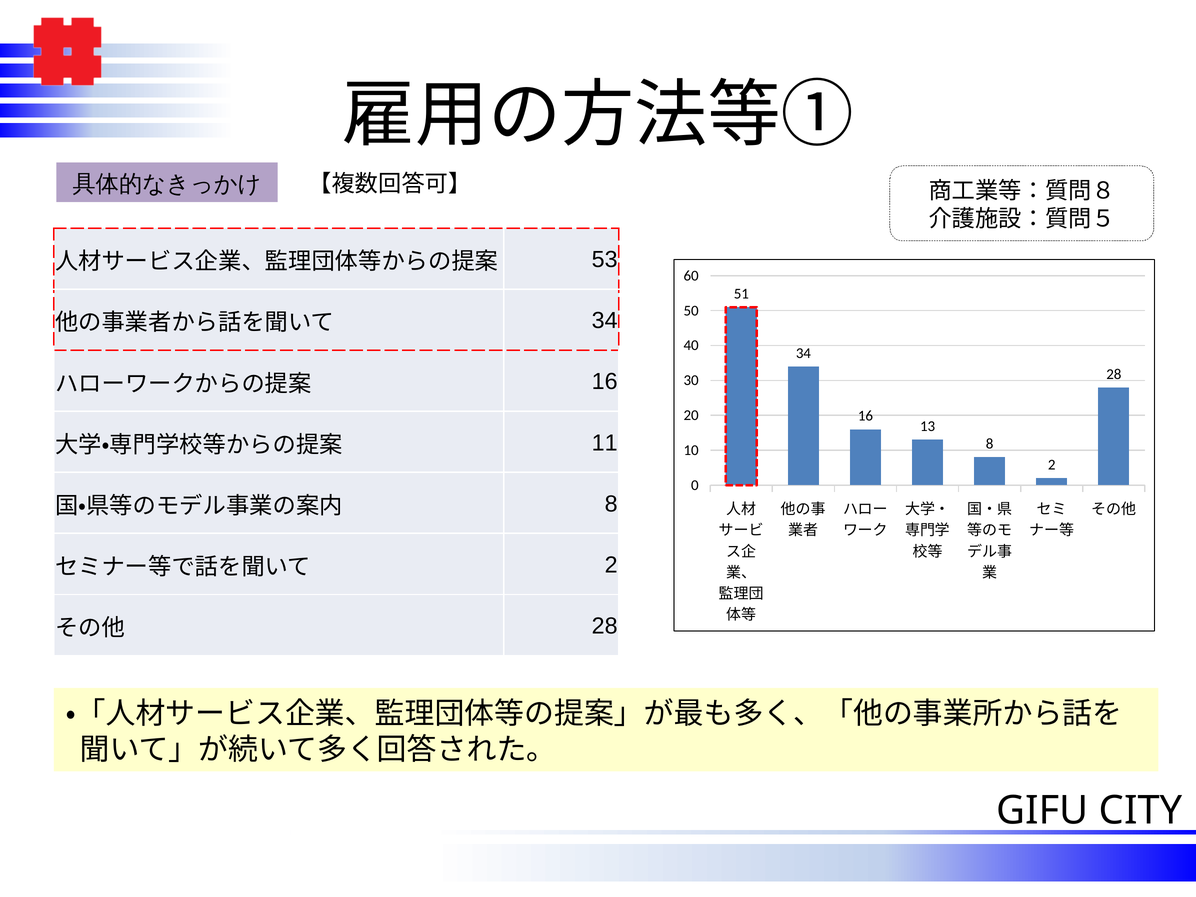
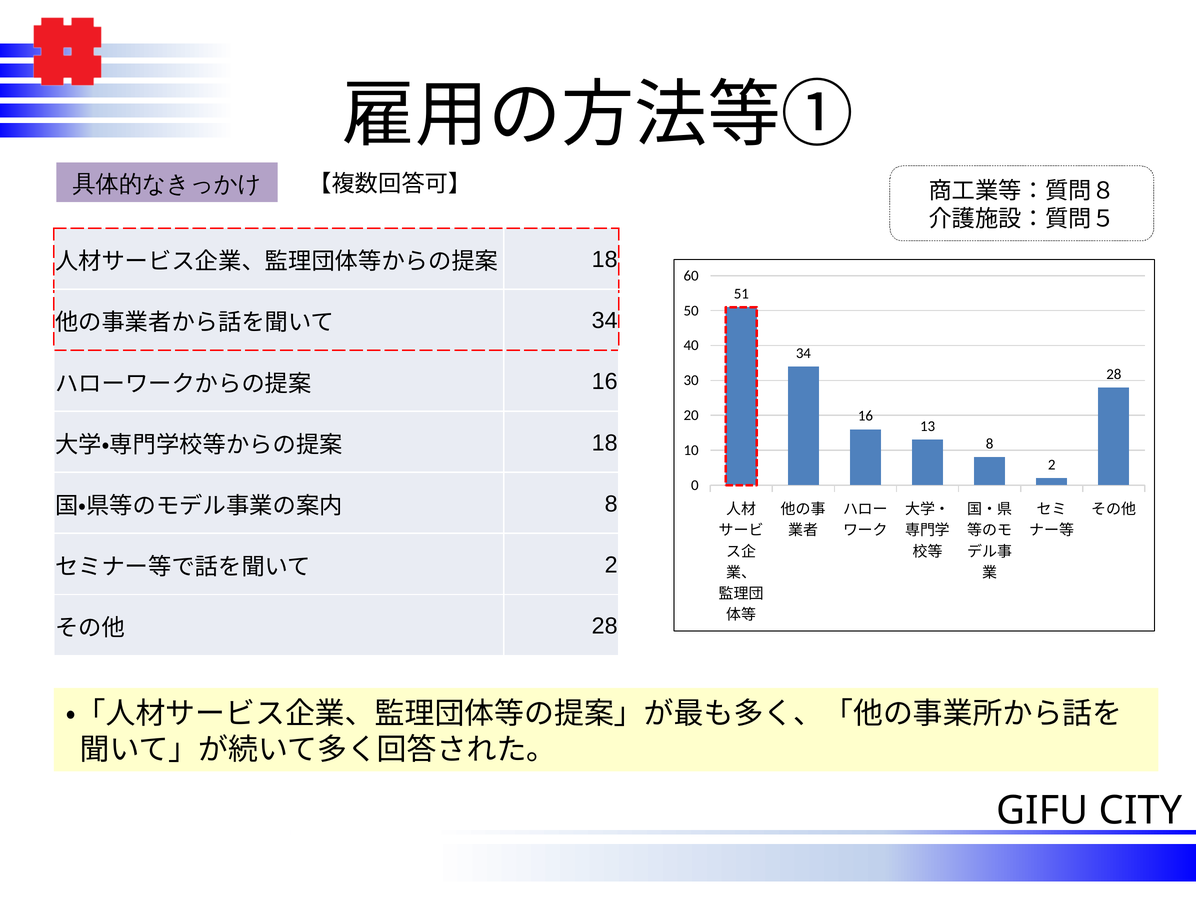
53: 53 -> 18 (605, 260)
11: 11 -> 18 (605, 443)
